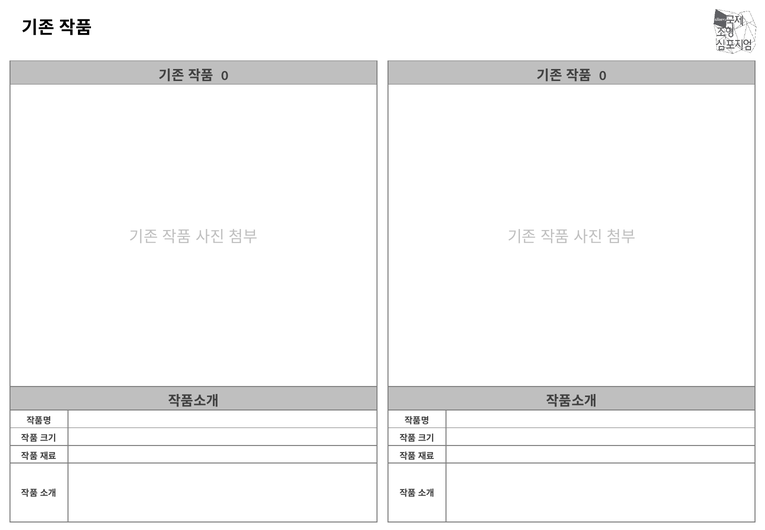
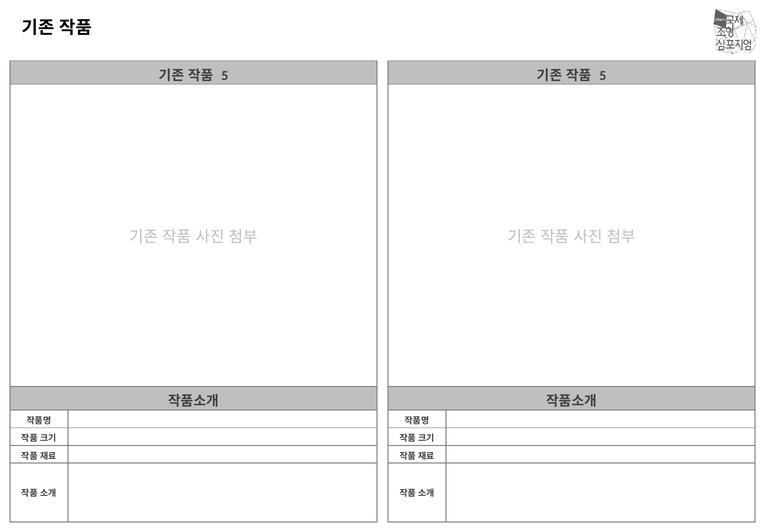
0: 0 -> 5 (225, 76)
0: 0 -> 5 (603, 76)
